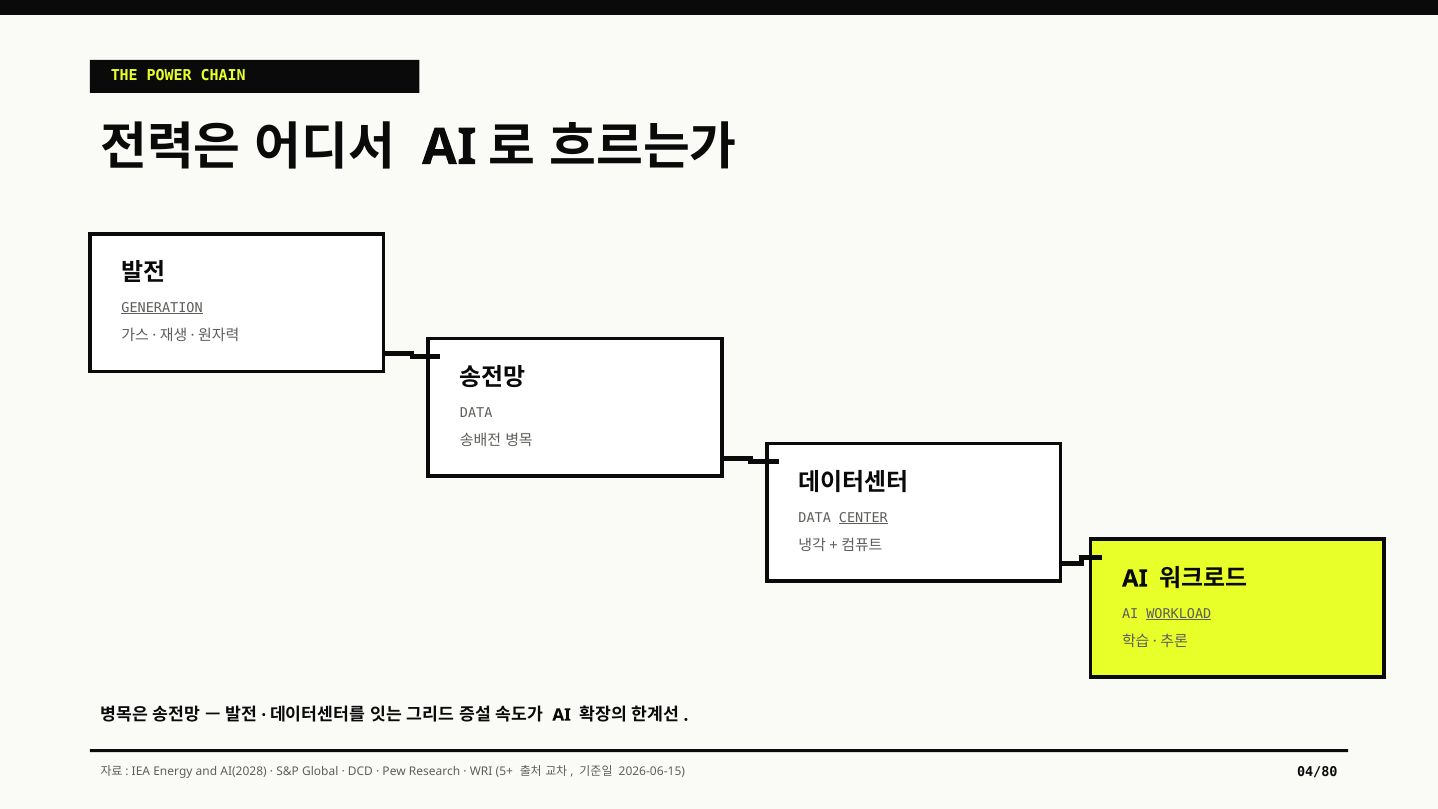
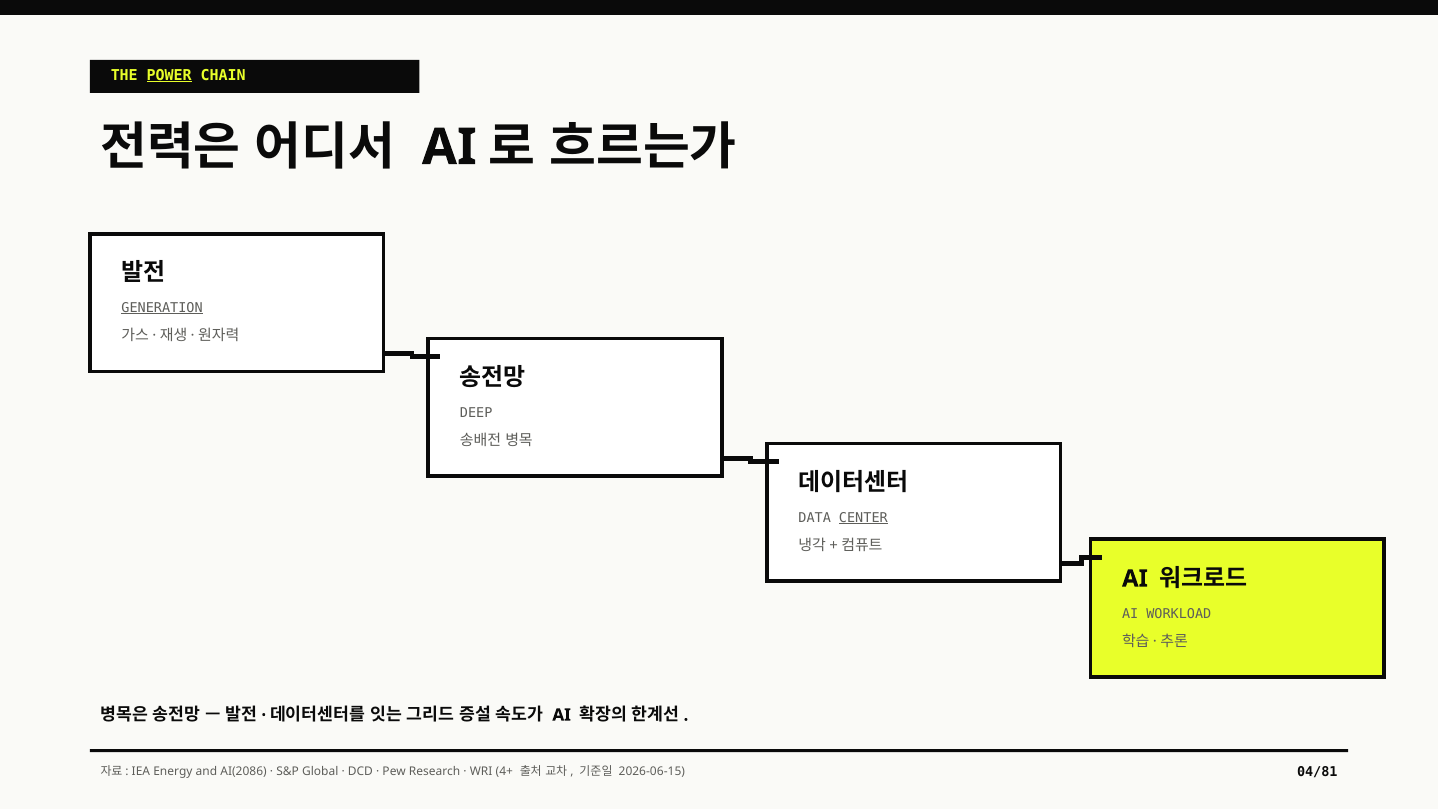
POWER underline: none -> present (169, 75)
DATA: DATA -> DEEP (476, 413)
WORKLOAD underline: present -> none (1179, 613)
AI(2028: AI(2028 -> AI(2086 (244, 771)
5+: 5+ -> 4+ (504, 771)
04/80: 04/80 -> 04/81 (1317, 772)
